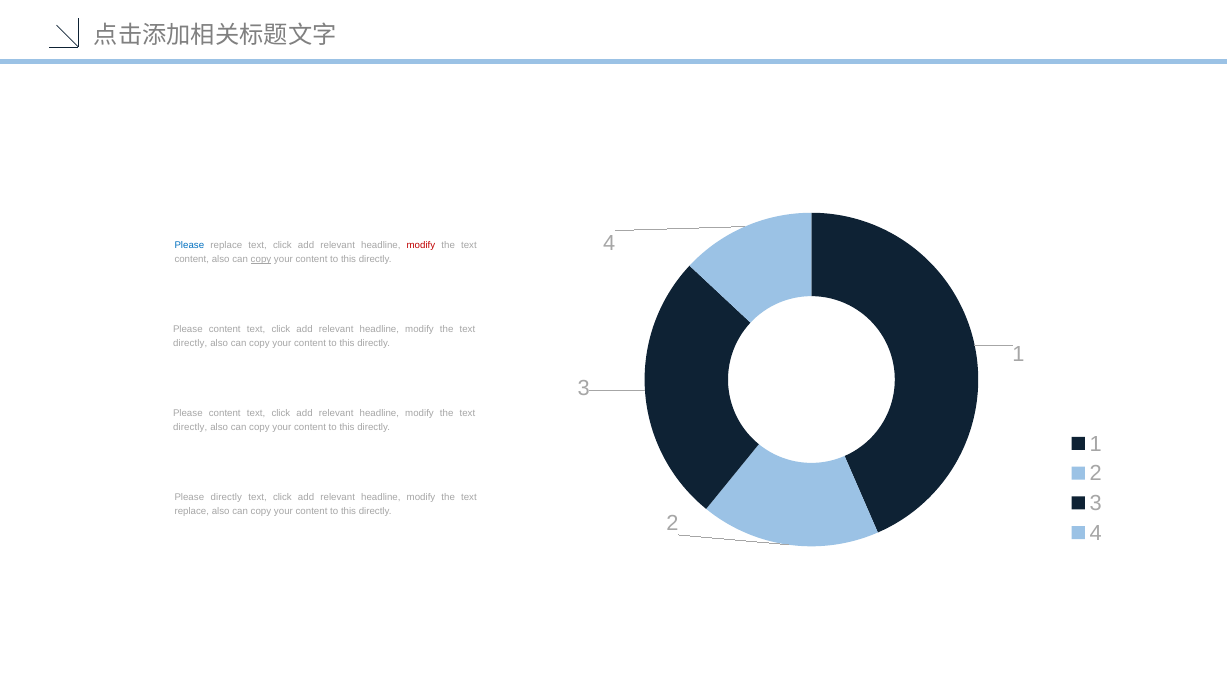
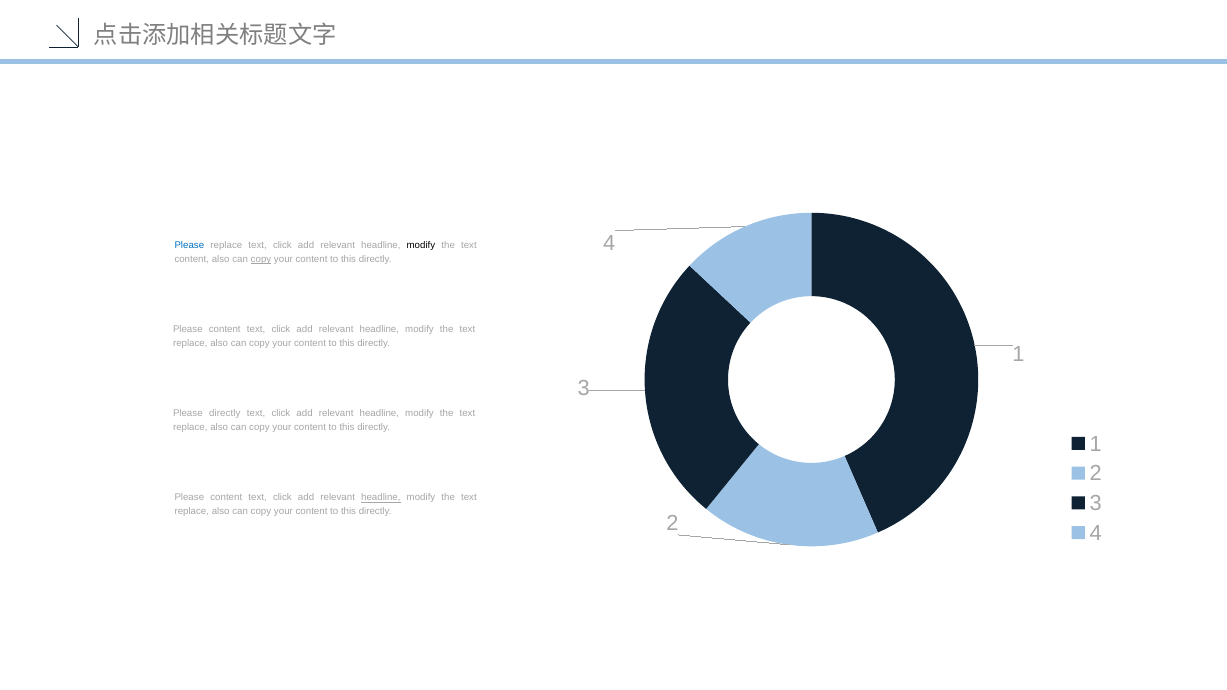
modify colour: red -> black (421, 245)
directly: directly -> replace (190, 344)
content: content -> directly (225, 414)
directly: directly -> replace (190, 428)
directly: directly -> content (226, 498)
headline underline: none -> present (381, 498)
